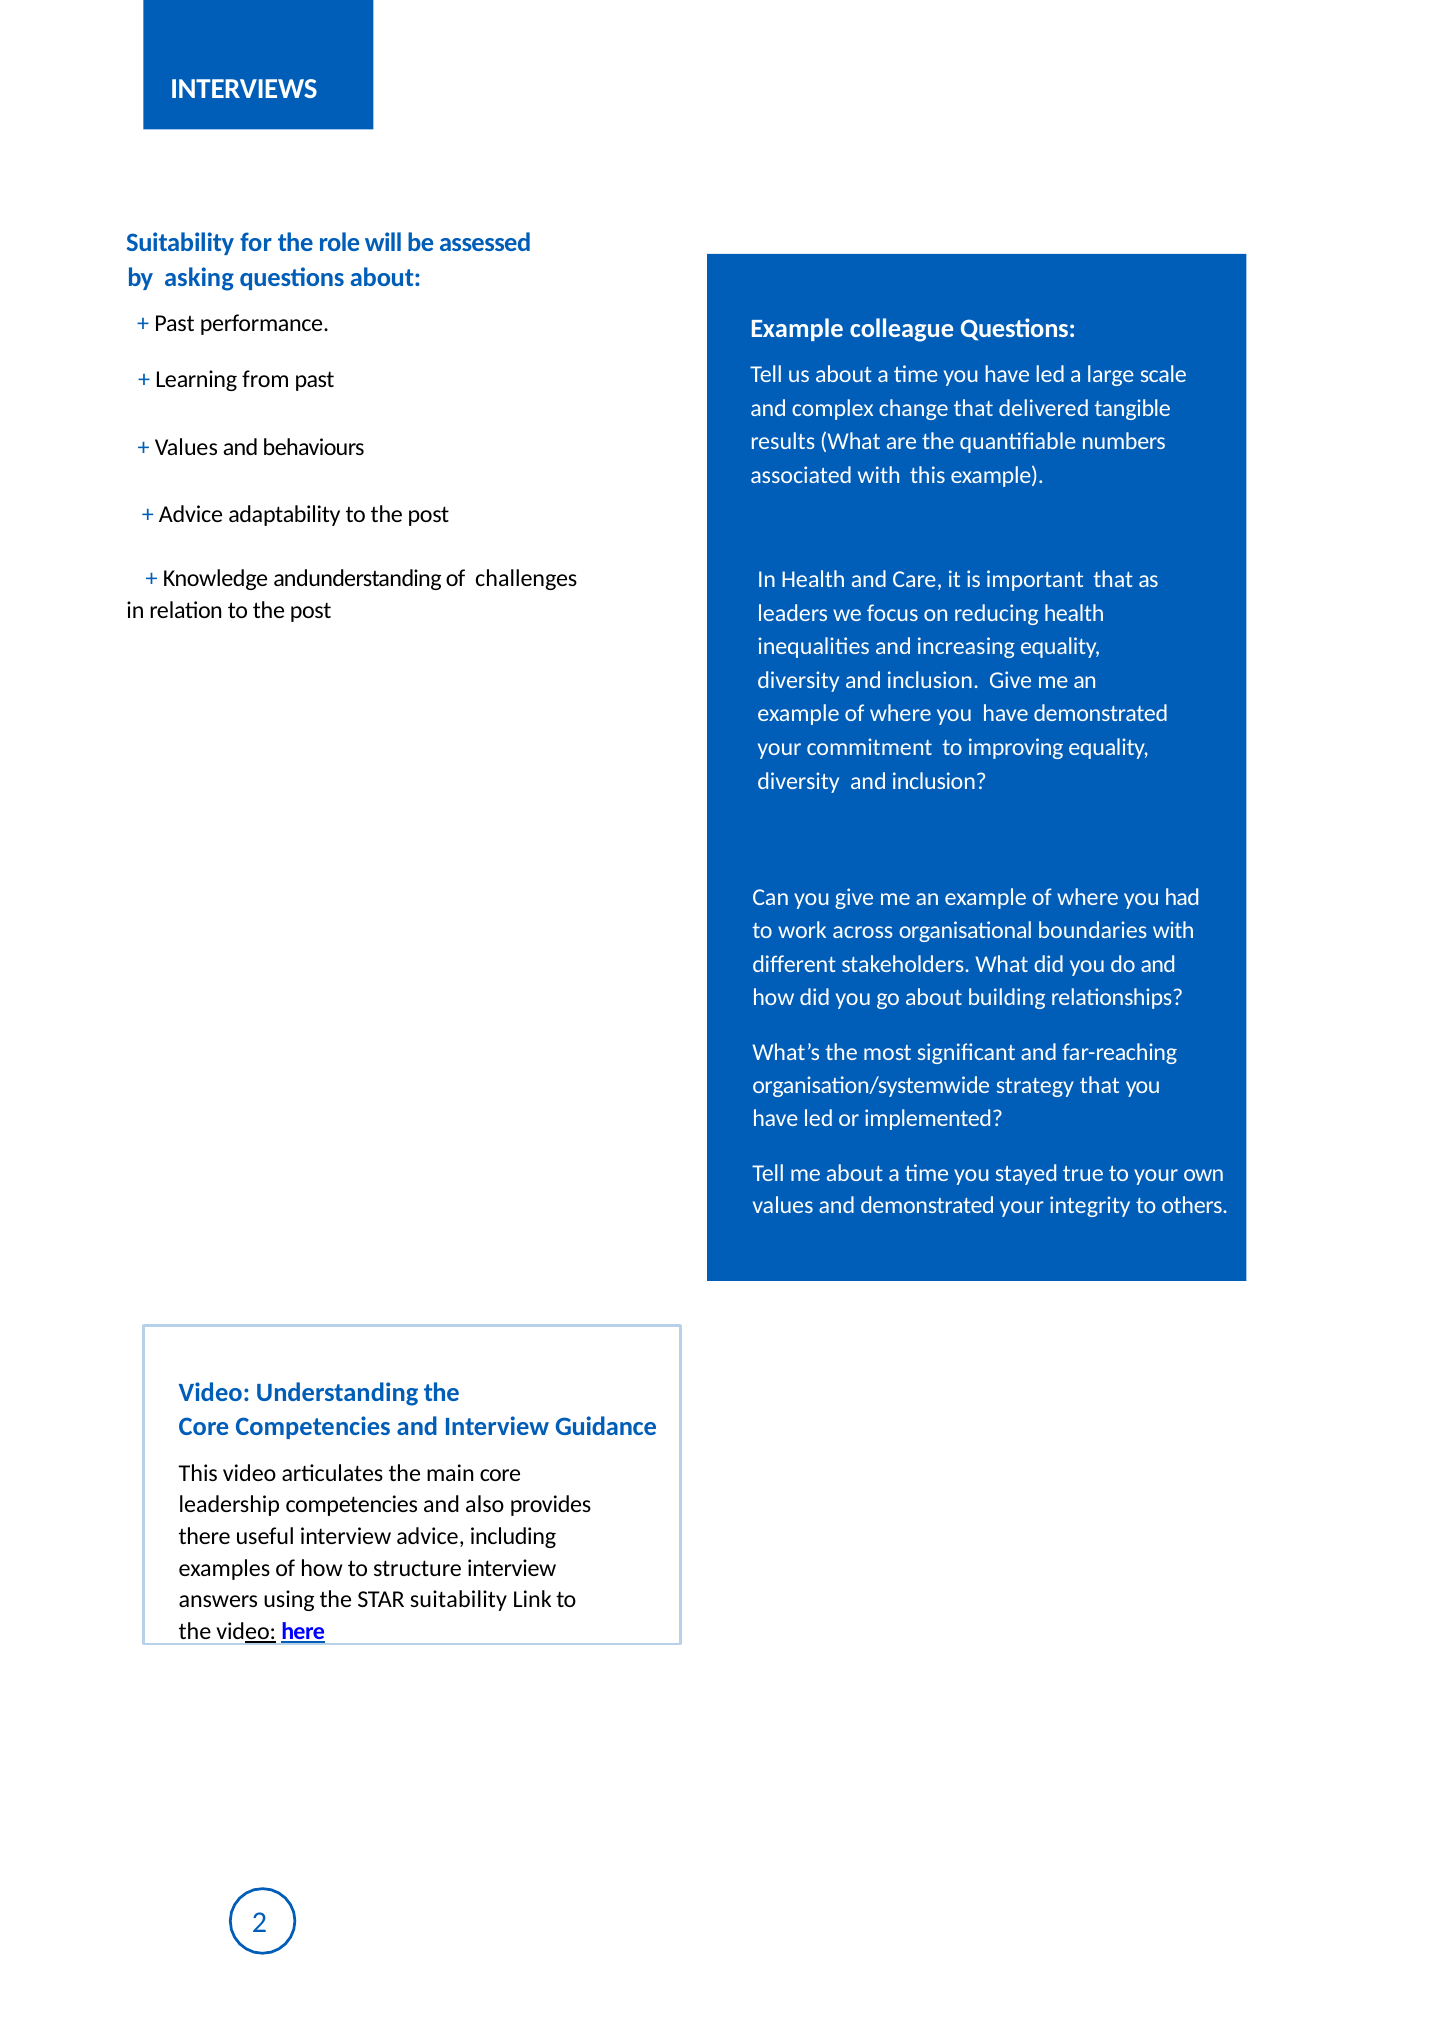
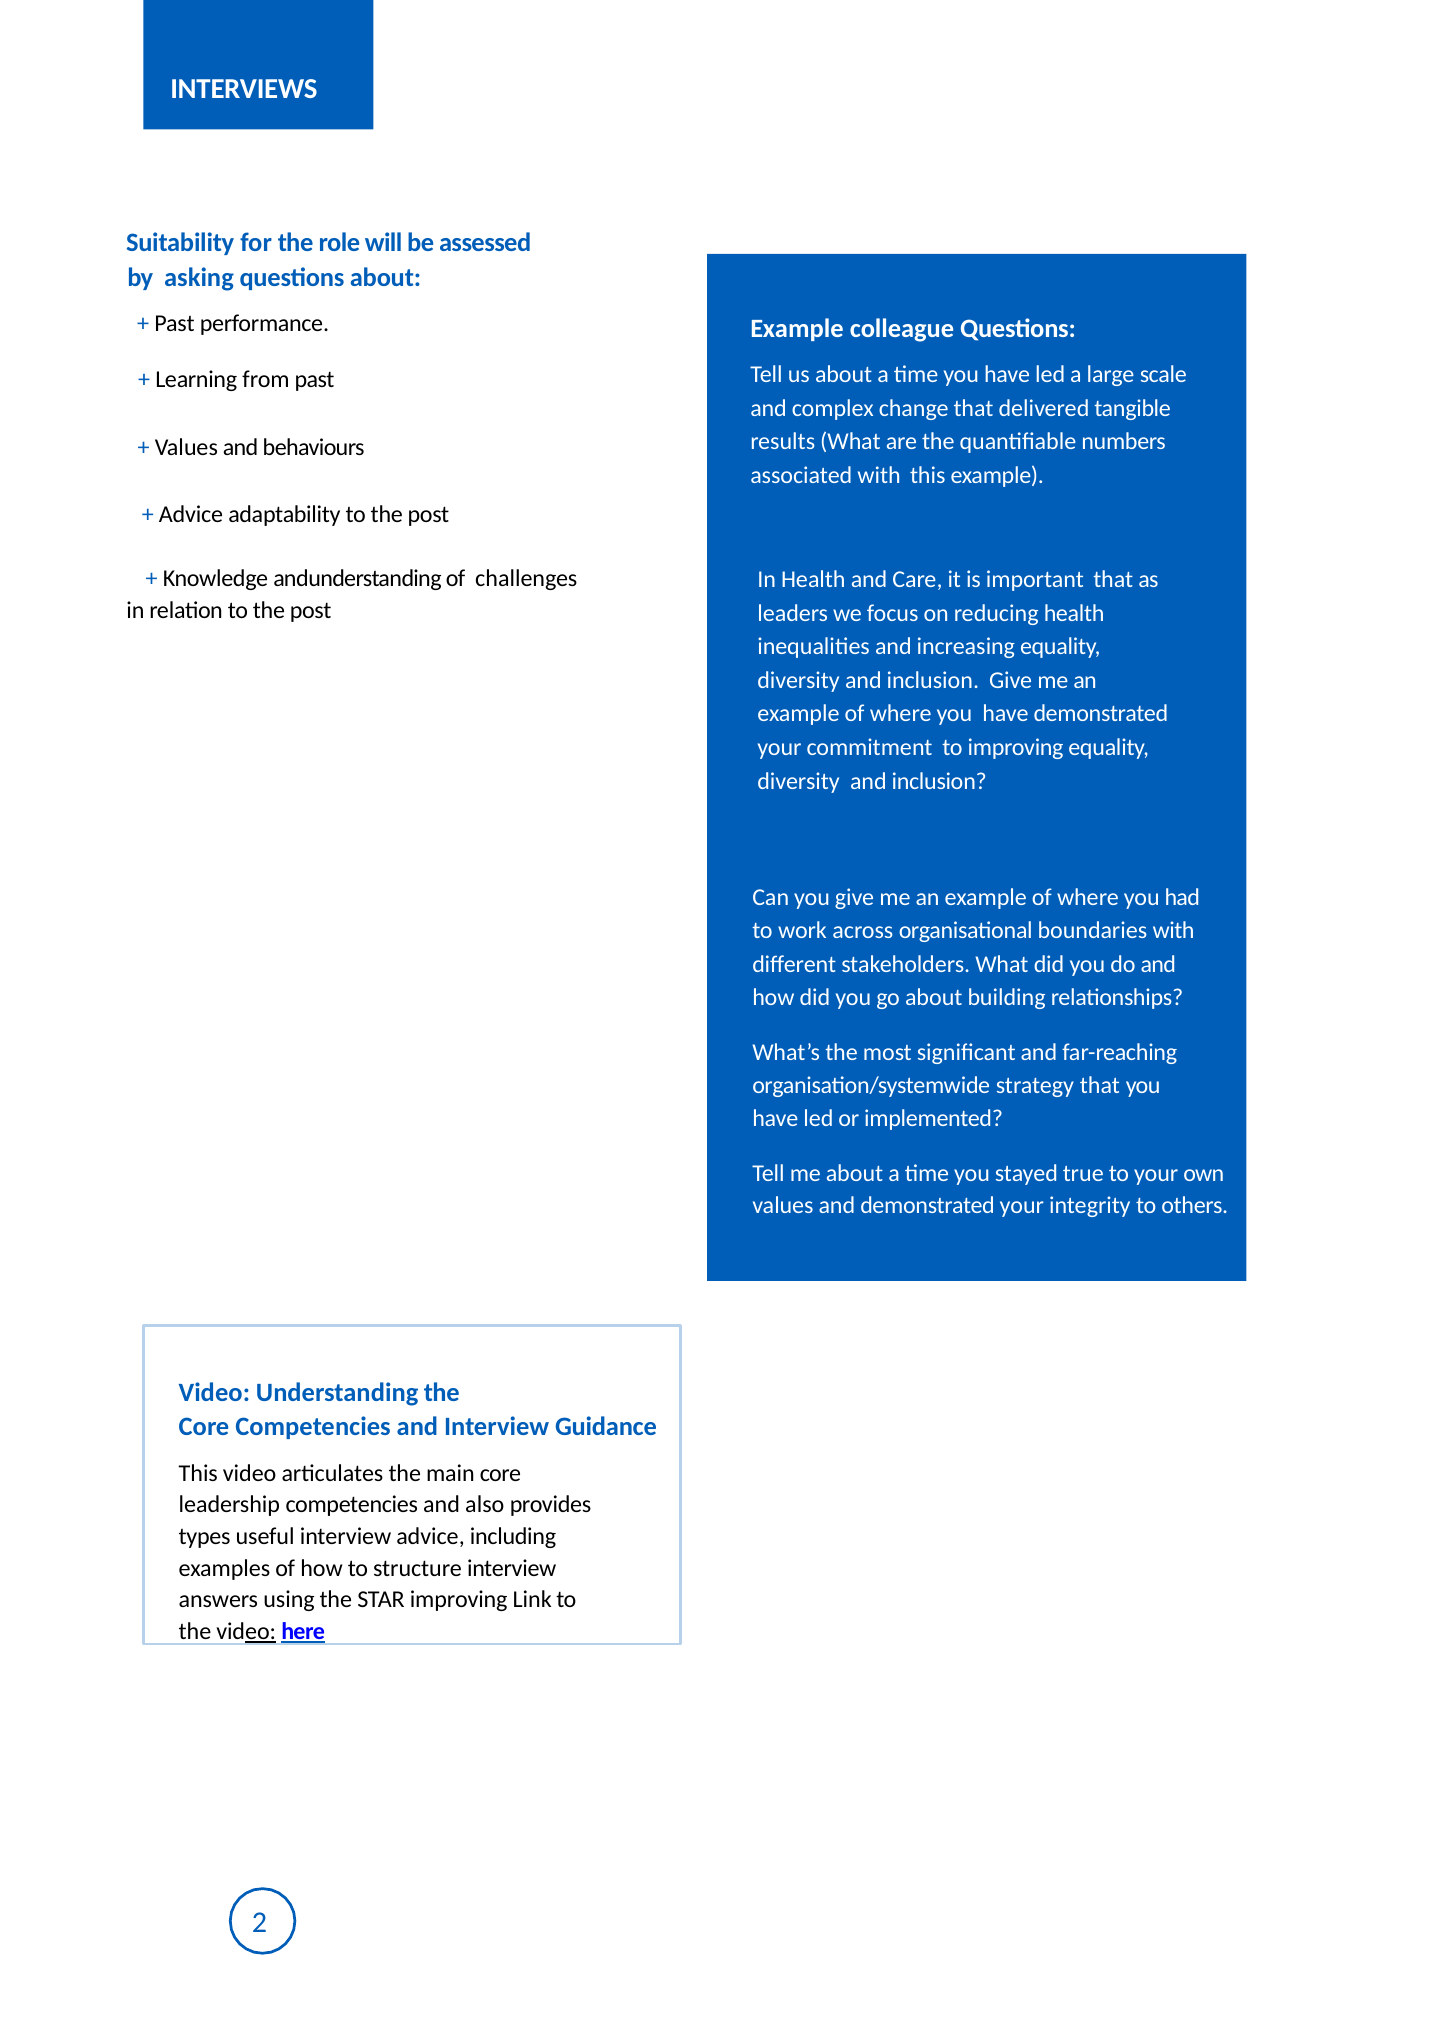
there: there -> types (205, 1536)
STAR suitability: suitability -> improving (459, 1600)
